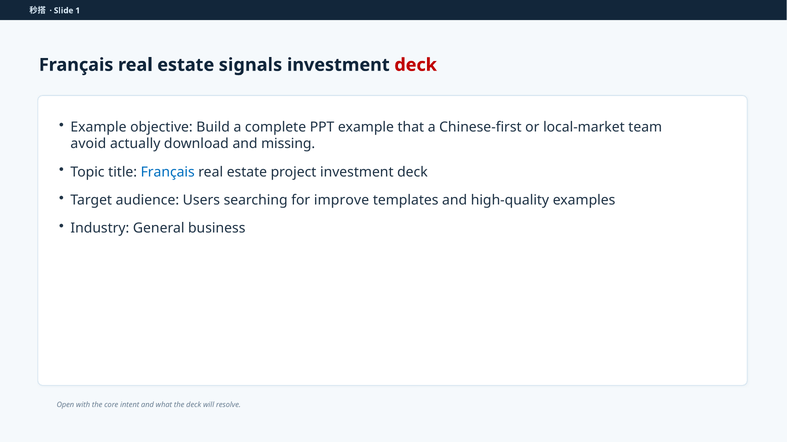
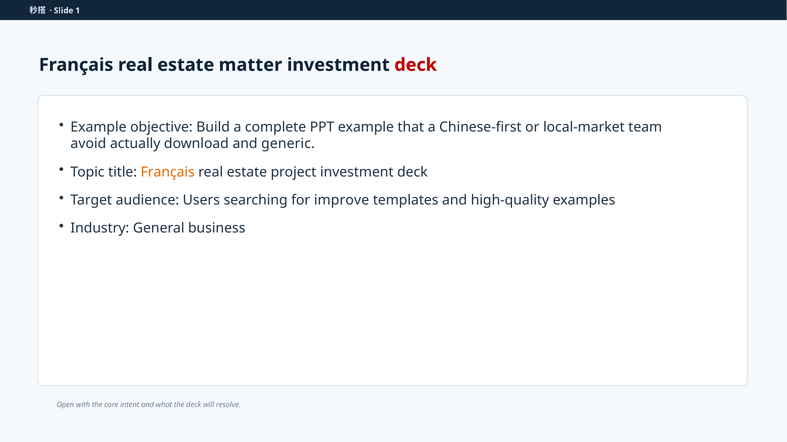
signals: signals -> matter (250, 65)
missing: missing -> generic (288, 144)
Français colour: blue -> orange (168, 172)
